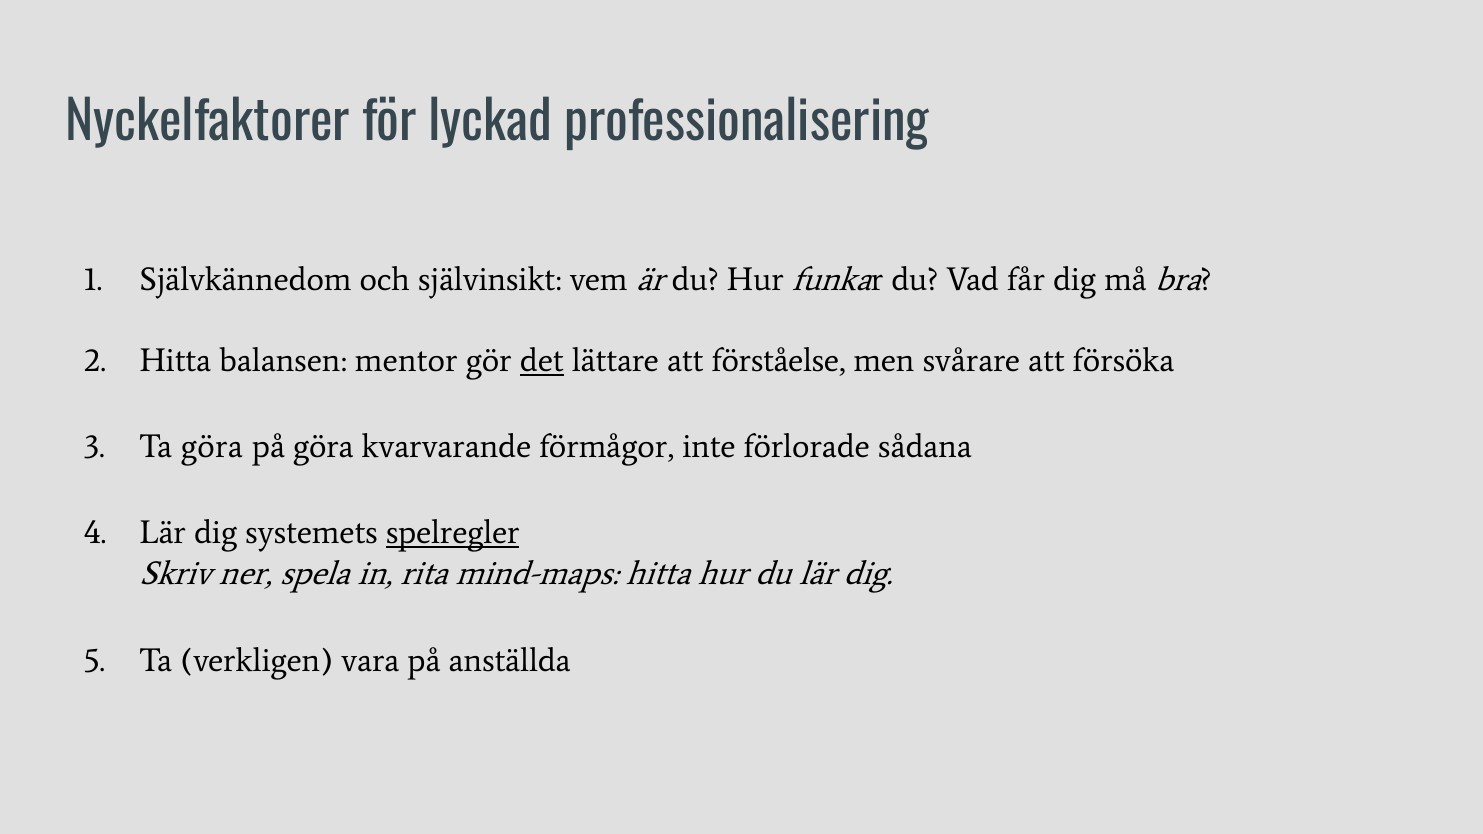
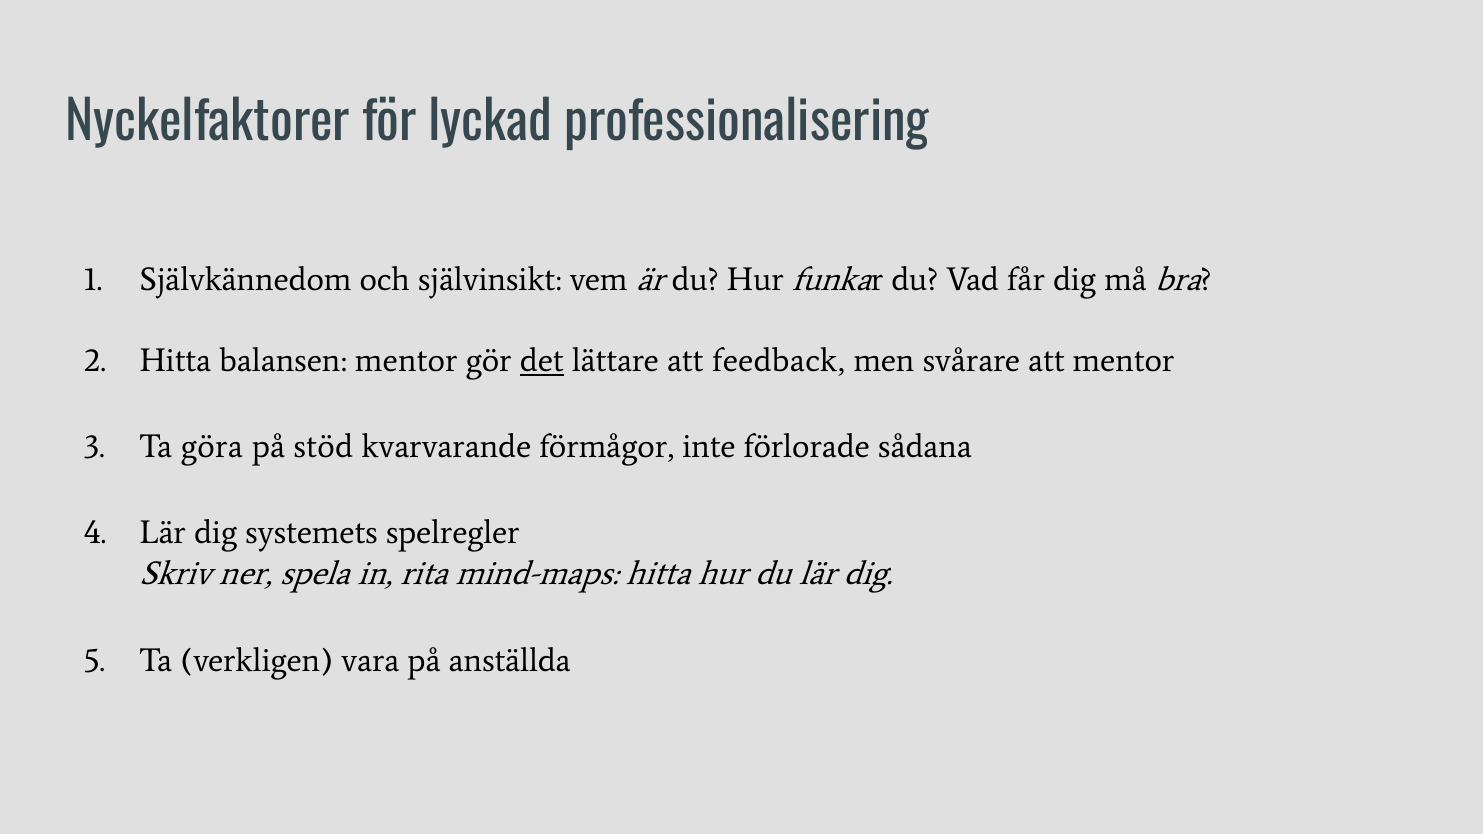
förståelse: förståelse -> feedback (778, 361)
att försöka: försöka -> mentor (1123, 361)
på göra: göra -> stöd (323, 447)
spelregler underline: present -> none (453, 533)
